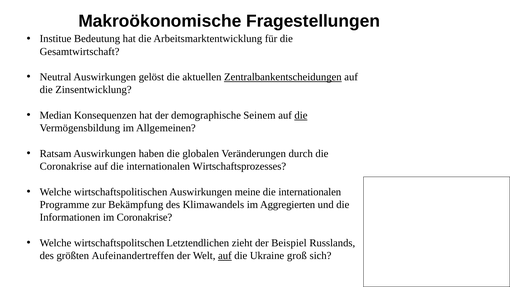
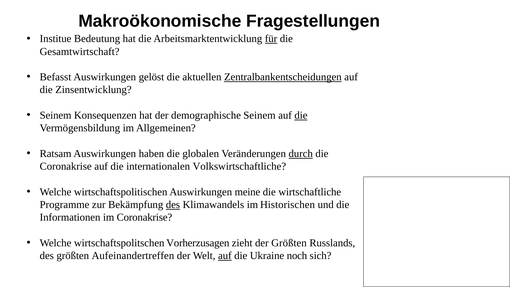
für underline: none -> present (271, 39)
Neutral: Neutral -> Befasst (56, 77)
Median: Median -> Seinem (56, 115)
durch underline: none -> present (301, 154)
Wirtschaftsprozesses: Wirtschaftsprozesses -> Volkswirtschaftliche (239, 166)
internationalen: internationalen -> wirtschaftliche (310, 192)
des underline: none -> present (173, 205)
Aggregierten: Aggregierten -> Historischen (288, 205)
Letztendlichen: Letztendlichen -> Vorherzusagen (198, 243)
der Beispiel: Beispiel -> Größten (289, 243)
groß: groß -> noch (297, 256)
